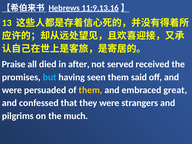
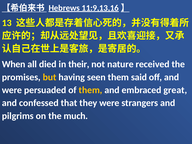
Praise: Praise -> When (14, 64)
after: after -> their (79, 64)
served: served -> nature (120, 64)
but colour: light blue -> yellow (50, 77)
